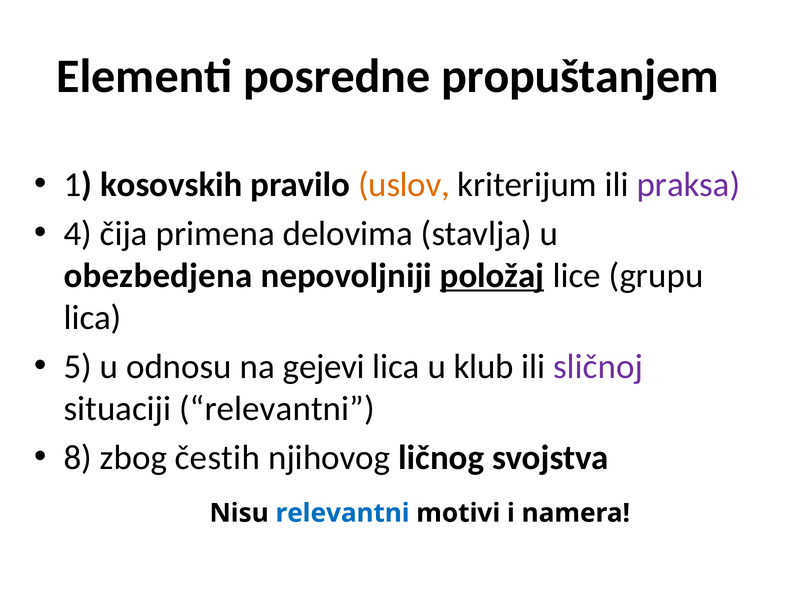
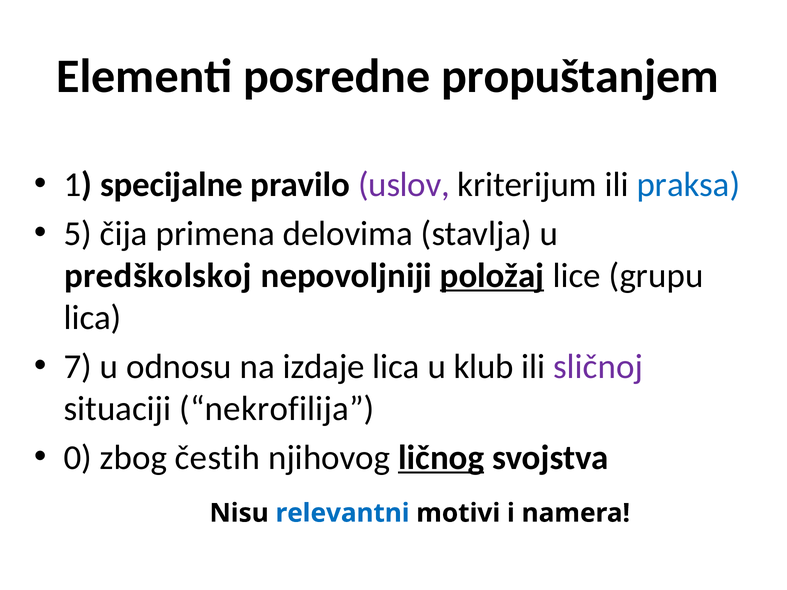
kosovskih: kosovskih -> specijalne (171, 185)
uslov colour: orange -> purple (404, 185)
praksa colour: purple -> blue (688, 185)
4: 4 -> 5 (78, 234)
obezbedjena: obezbedjena -> predškolskoj (158, 276)
5: 5 -> 7 (78, 367)
gejevi: gejevi -> izdaje (324, 367)
situaciji relevantni: relevantni -> nekrofilija (277, 409)
8: 8 -> 0 (78, 458)
ličnog underline: none -> present (441, 458)
